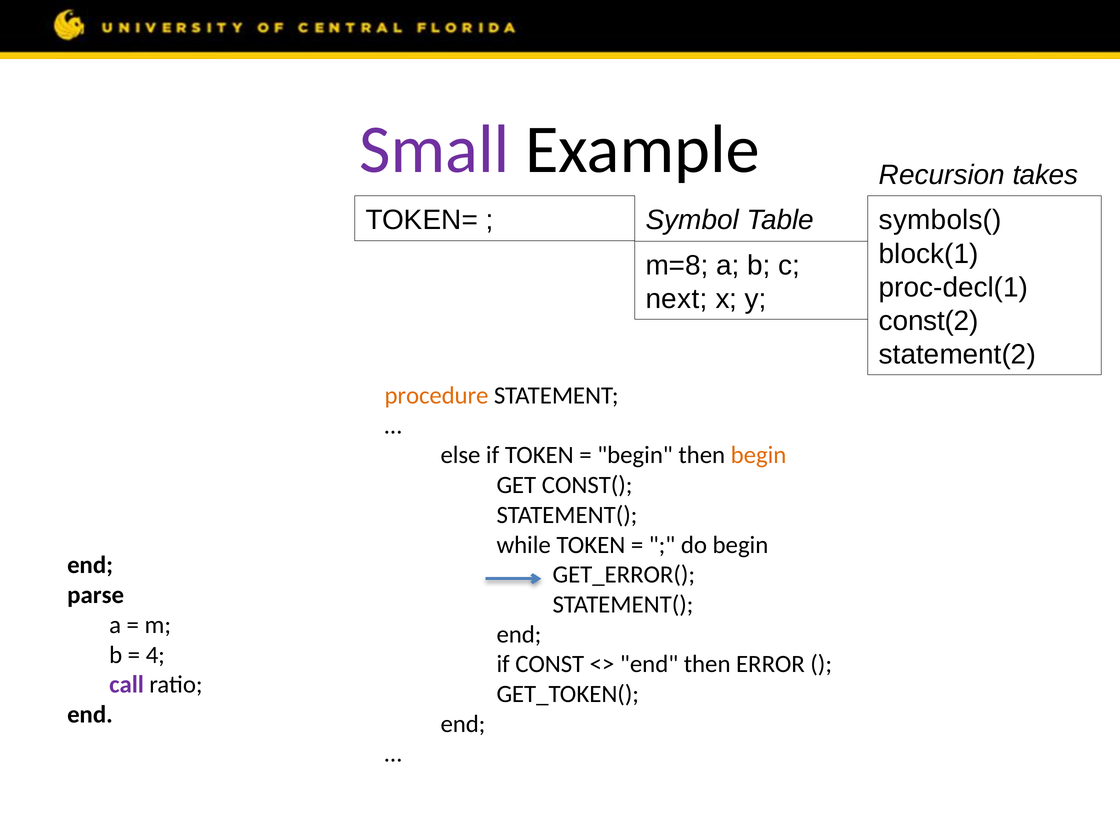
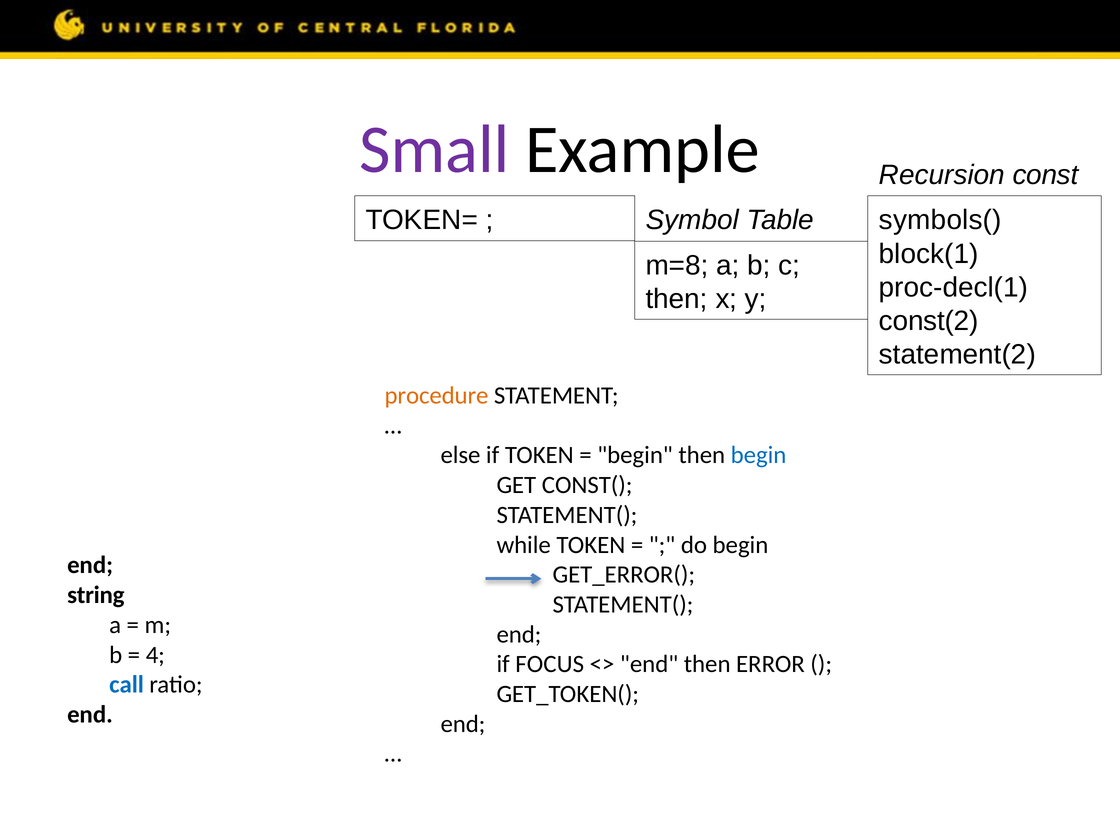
Recursion takes: takes -> const (1045, 175)
next: next -> then (677, 299)
begin colour: orange -> blue (759, 455)
parse: parse -> string (96, 595)
if CONST: CONST -> FOCUS (550, 664)
call colour: purple -> blue (127, 685)
